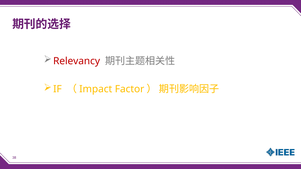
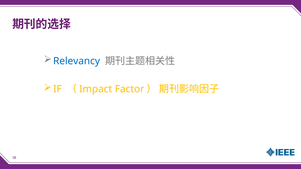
Relevancy colour: red -> blue (77, 61)
